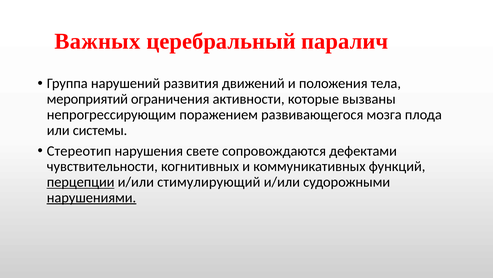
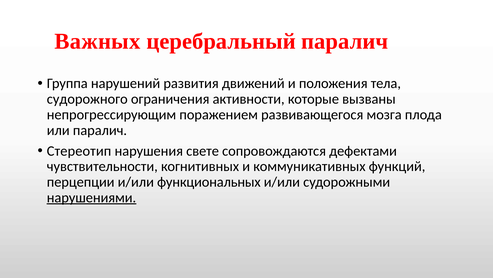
мероприятий: мероприятий -> судорожного (87, 99)
или системы: системы -> паралич (100, 130)
перцепции underline: present -> none (81, 182)
стимулирующий: стимулирующий -> функциональных (209, 182)
